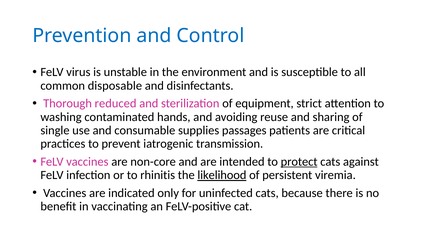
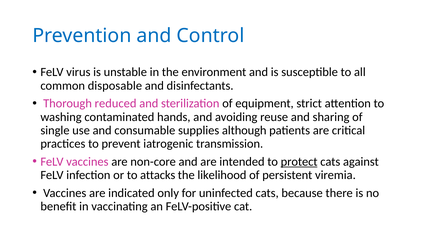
passages: passages -> although (244, 130)
rhinitis: rhinitis -> attacks (158, 175)
likelihood underline: present -> none (222, 175)
